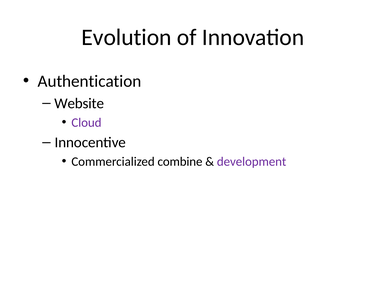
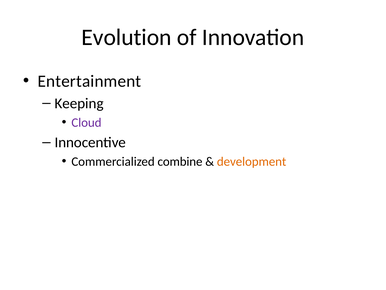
Authentication: Authentication -> Entertainment (89, 81)
Website: Website -> Keeping (79, 103)
development colour: purple -> orange (252, 161)
